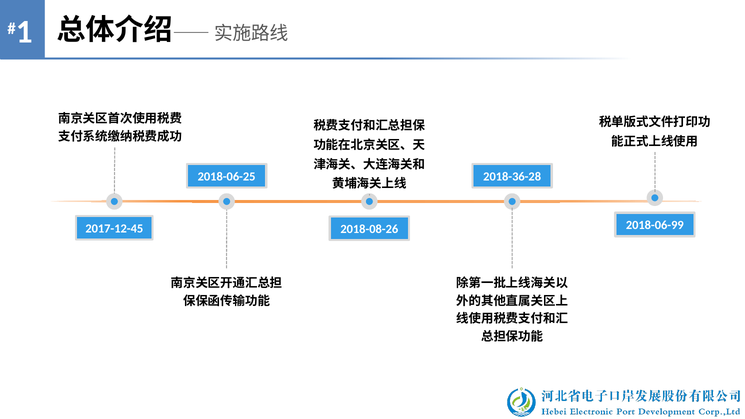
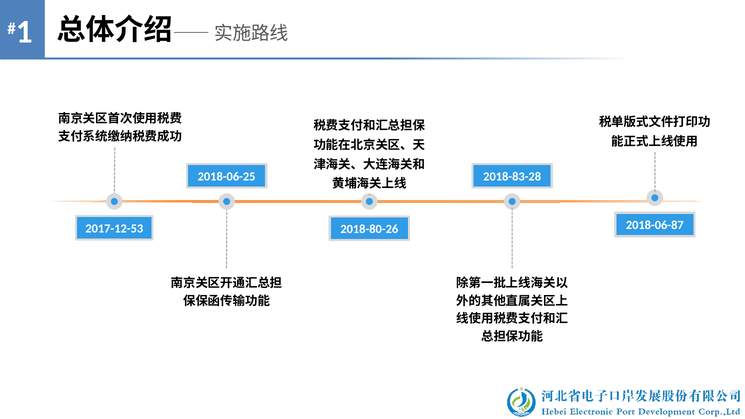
2018-36-28: 2018-36-28 -> 2018-83-28 (512, 177)
2018-06-99: 2018-06-99 -> 2018-06-87 (655, 225)
2017-12-45: 2017-12-45 -> 2017-12-53 (114, 229)
2018-08-26: 2018-08-26 -> 2018-80-26 (369, 229)
